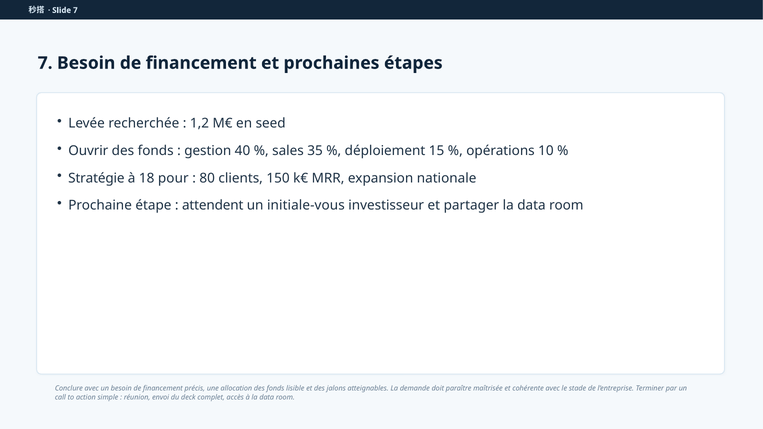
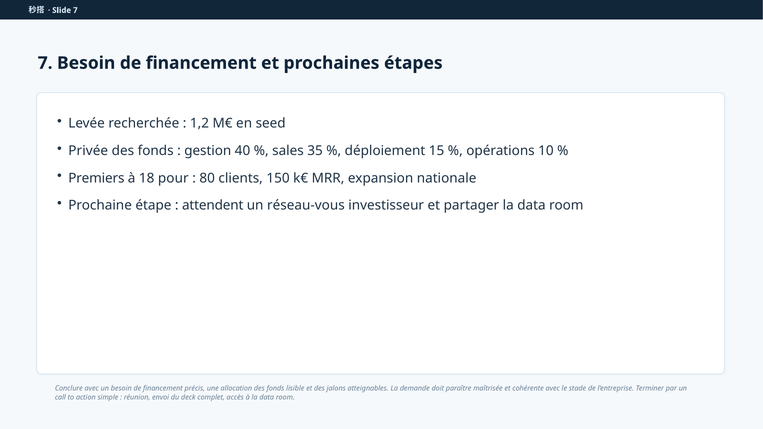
Ouvrir: Ouvrir -> Privée (88, 151)
Stratégie: Stratégie -> Premiers (96, 178)
initiale-vous: initiale-vous -> réseau-vous (306, 206)
